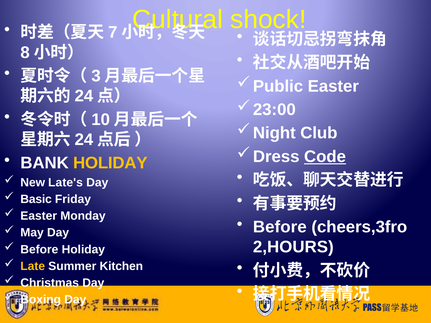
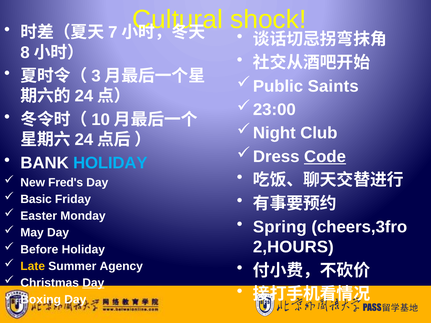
Easter: Easter -> Saints (333, 86)
HOLIDAY colour: yellow -> light blue (110, 163)
Late's: Late's -> Fred's (66, 183)
Before: Before -> Spring (280, 227)
Kitchen: Kitchen -> Agency (121, 266)
Day underline: none -> present (93, 283)
